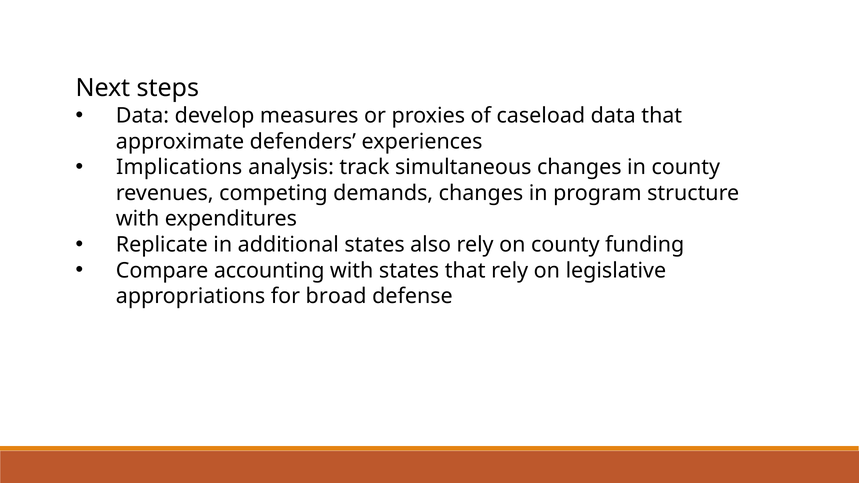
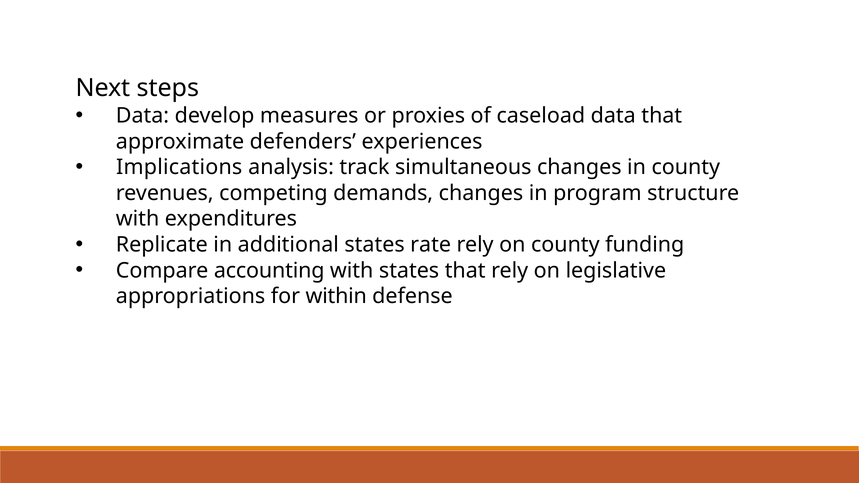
also: also -> rate (431, 245)
broad: broad -> within (336, 296)
